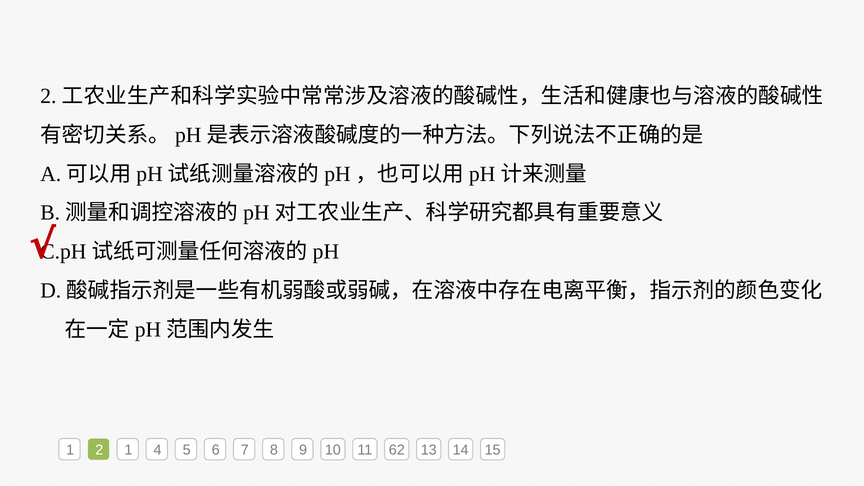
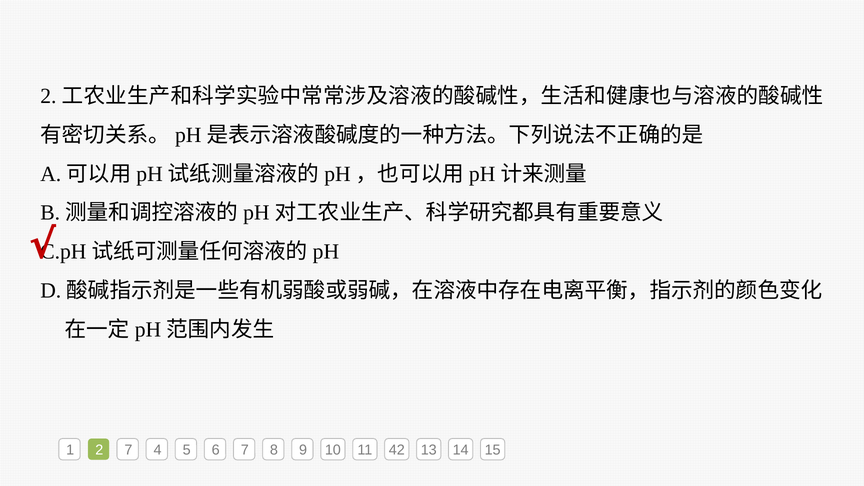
2 1: 1 -> 7 (128, 450)
62: 62 -> 42 (397, 450)
